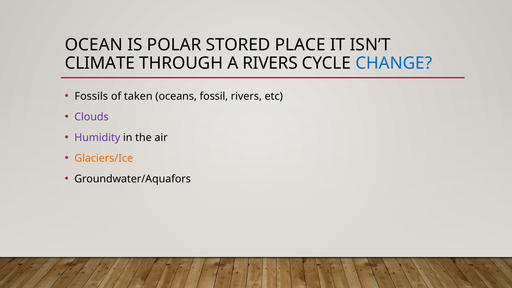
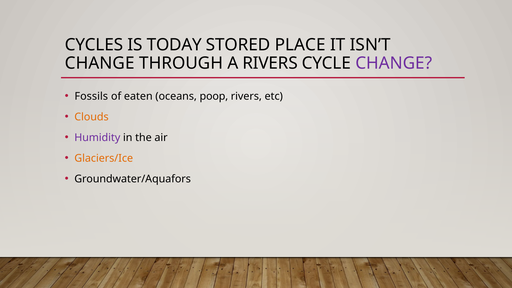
OCEAN: OCEAN -> CYCLES (94, 45)
POLAR: POLAR -> TODAY (174, 45)
CLIMATE: CLIMATE -> CHANGE (100, 63)
CHANGE colour: blue -> purple (394, 63)
taken: taken -> eaten (138, 96)
fossil: fossil -> poop (214, 96)
Clouds colour: purple -> orange (92, 117)
